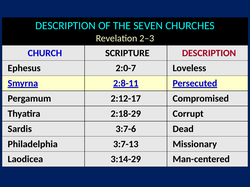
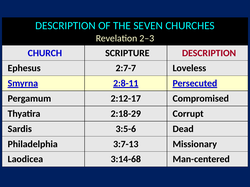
2:0-7: 2:0-7 -> 2:7-7 (126, 68)
3:7-6: 3:7-6 -> 3:5-6 (126, 129)
3:14-29: 3:14-29 -> 3:14-68 (126, 160)
